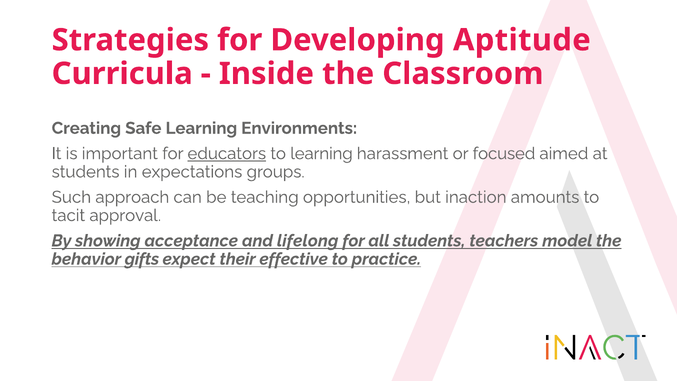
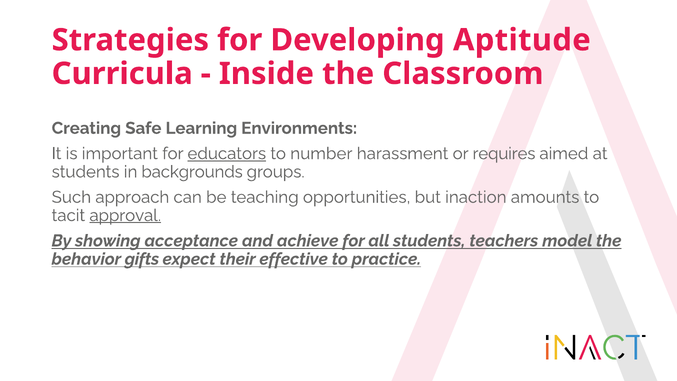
to learning: learning -> number (321, 153)
focused: focused -> requires (504, 153)
expectations: expectations -> backgrounds (192, 172)
approval underline: none -> present (125, 215)
lifelong: lifelong -> achieve (308, 241)
